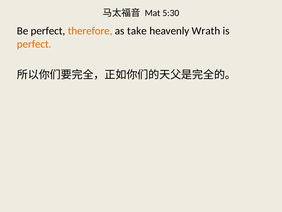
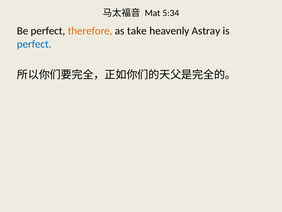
5:30: 5:30 -> 5:34 (171, 13)
Wrath: Wrath -> Astray (206, 31)
perfect colour: orange -> blue (34, 44)
